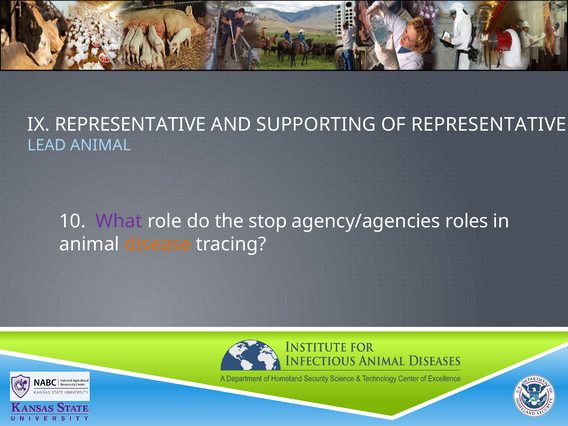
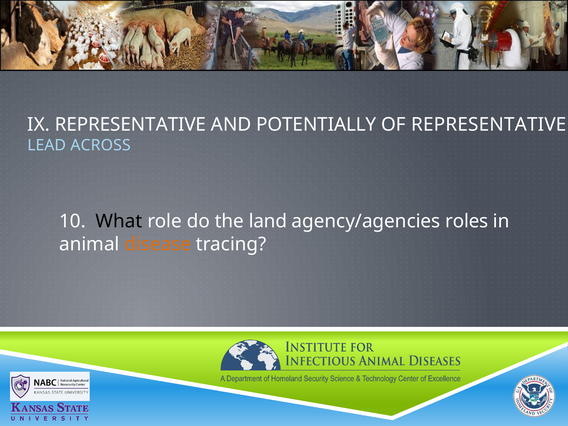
SUPPORTING: SUPPORTING -> POTENTIALLY (316, 125)
LEAD ANIMAL: ANIMAL -> ACROSS (101, 145)
What colour: purple -> black (119, 221)
stop: stop -> land (268, 221)
